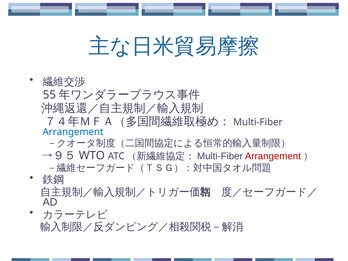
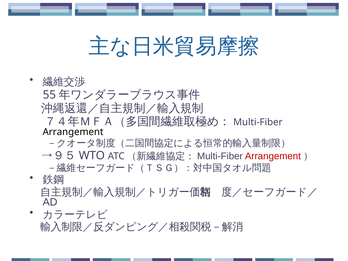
Arrangement colour: blue -> black (73, 132)
